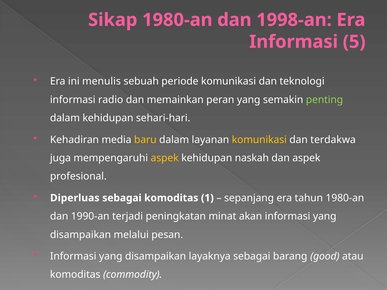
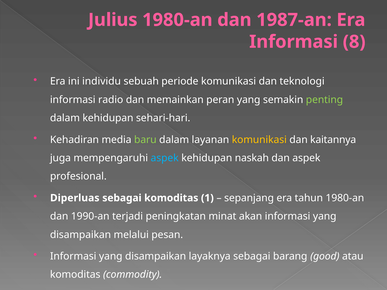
Sikap: Sikap -> Julius (113, 20)
1998-an: 1998-an -> 1987-an (294, 20)
5: 5 -> 8 (354, 42)
menulis: menulis -> individu (102, 81)
baru colour: yellow -> light green (145, 140)
terdakwa: terdakwa -> kaitannya (333, 140)
aspek colour: yellow -> light blue (165, 158)
